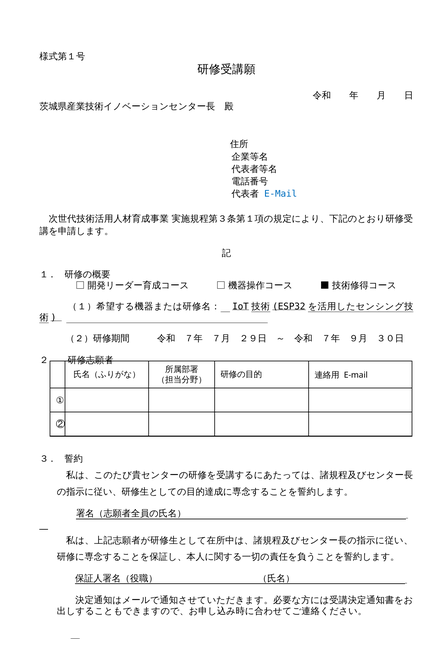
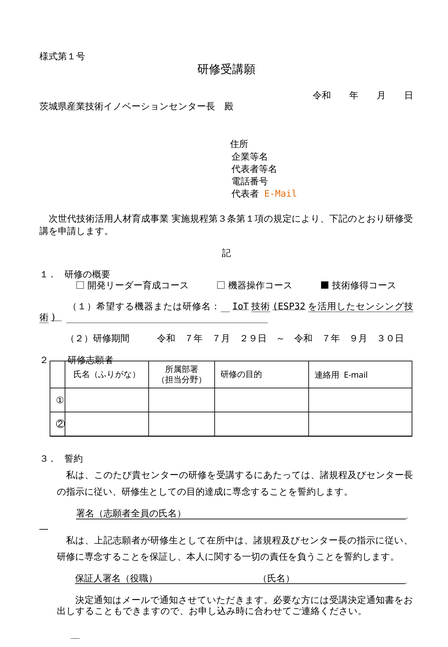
E-Mail colour: blue -> orange (281, 194)
